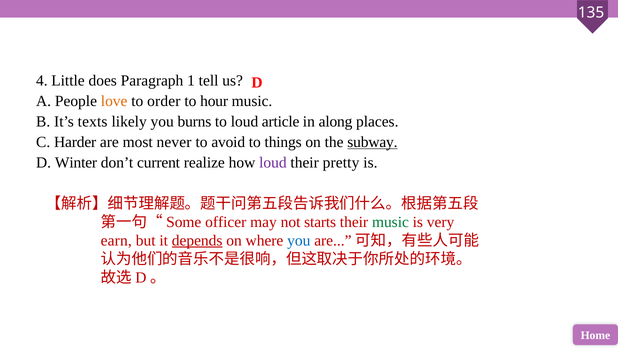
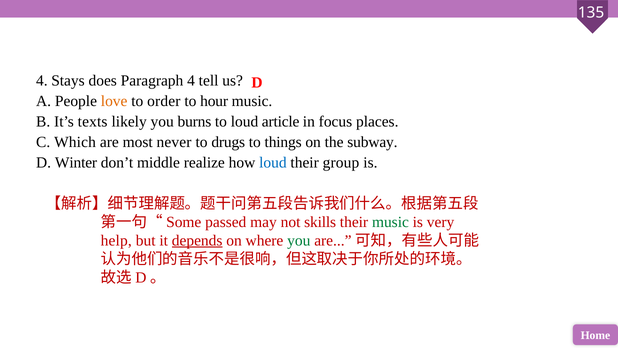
Little: Little -> Stays (68, 81)
Paragraph 1: 1 -> 4 (191, 81)
along: along -> focus (335, 122)
Harder: Harder -> Which (75, 142)
avoid: avoid -> drugs (228, 142)
subway underline: present -> none (372, 142)
current: current -> middle (158, 162)
loud colour: purple -> blue (273, 162)
pretty: pretty -> group (341, 162)
officer: officer -> passed (226, 222)
starts: starts -> skills (320, 222)
earn: earn -> help (116, 240)
you colour: blue -> green (299, 240)
